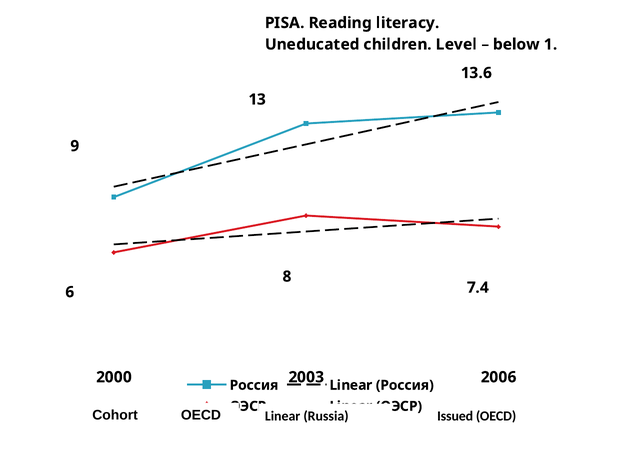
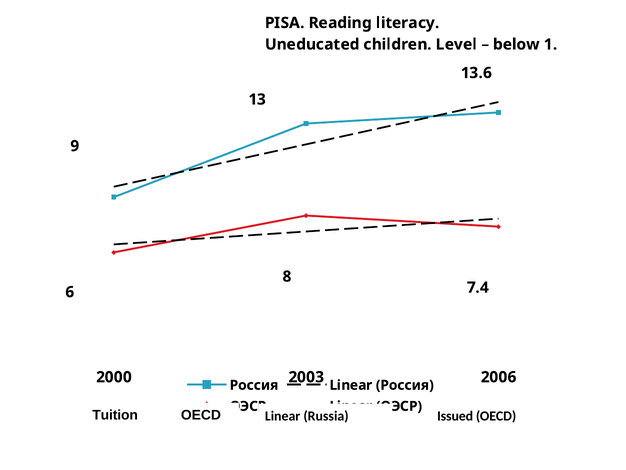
Cohort: Cohort -> Tuition (115, 415)
